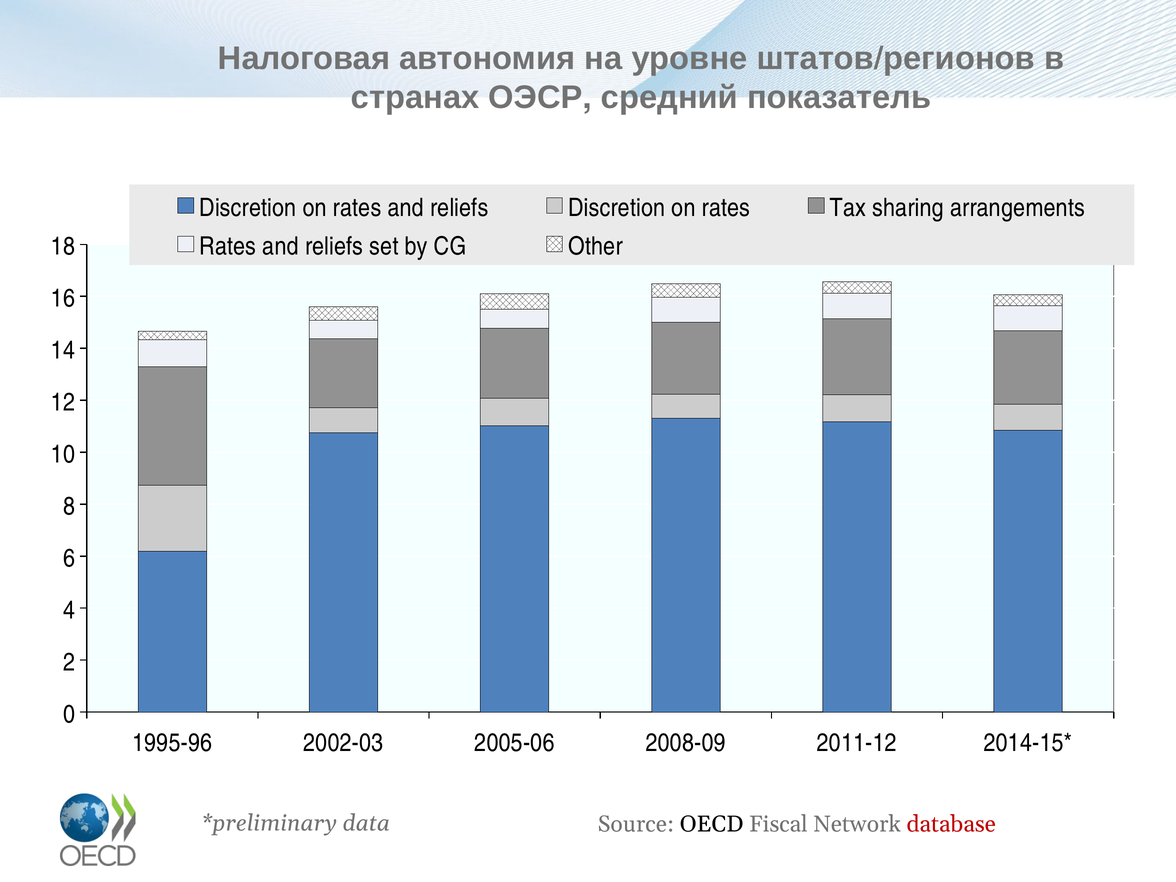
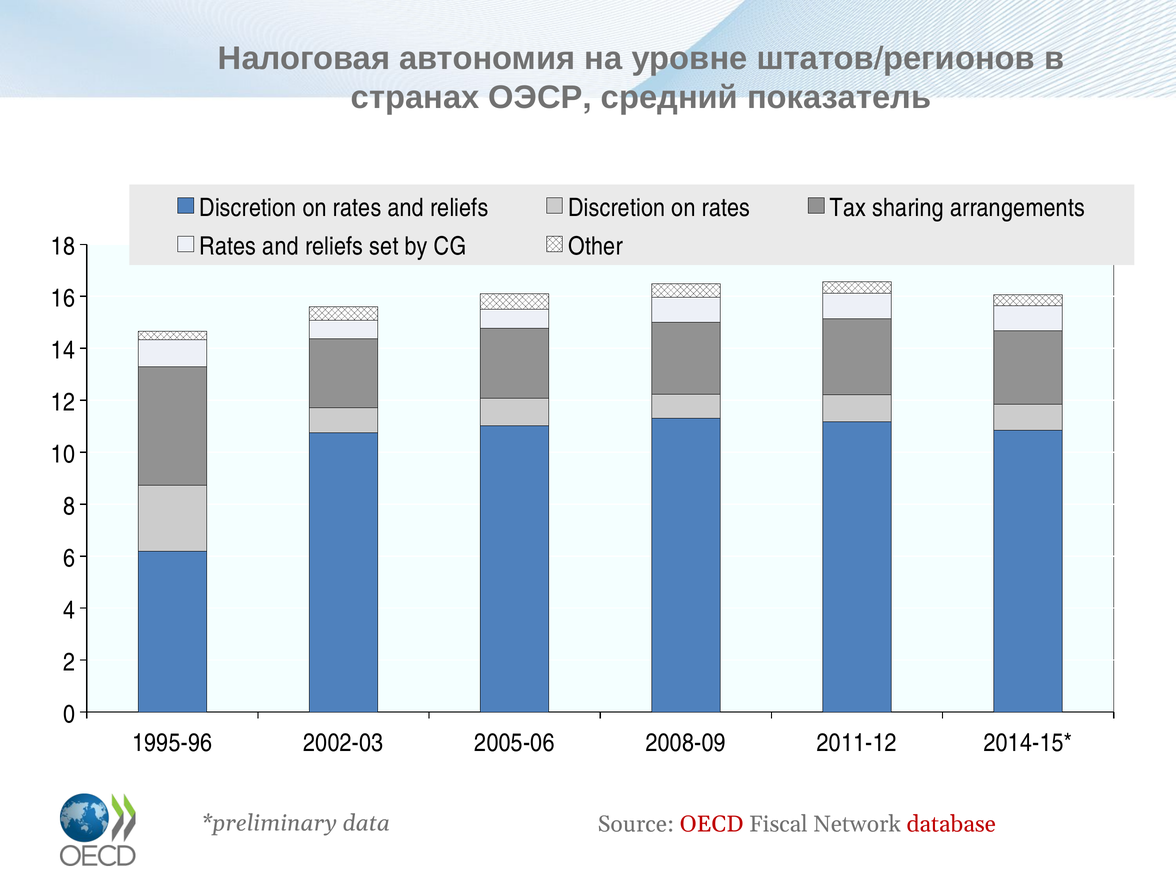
OECD colour: black -> red (712, 824)
